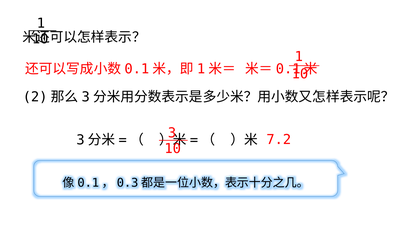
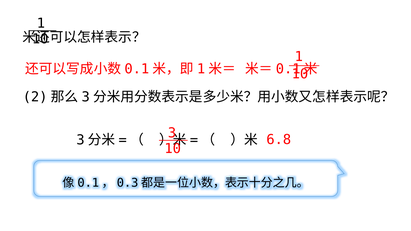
7.2: 7.2 -> 6.8 (279, 140)
